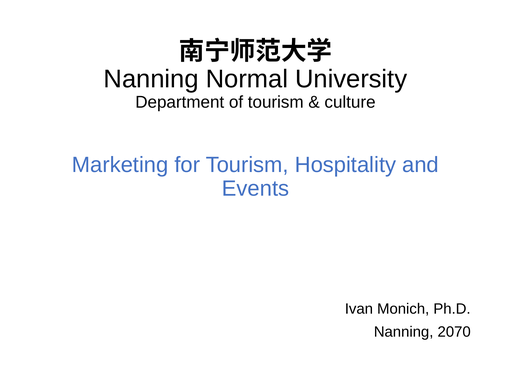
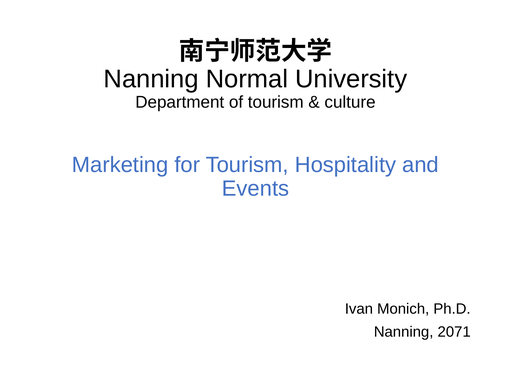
2070: 2070 -> 2071 (454, 331)
